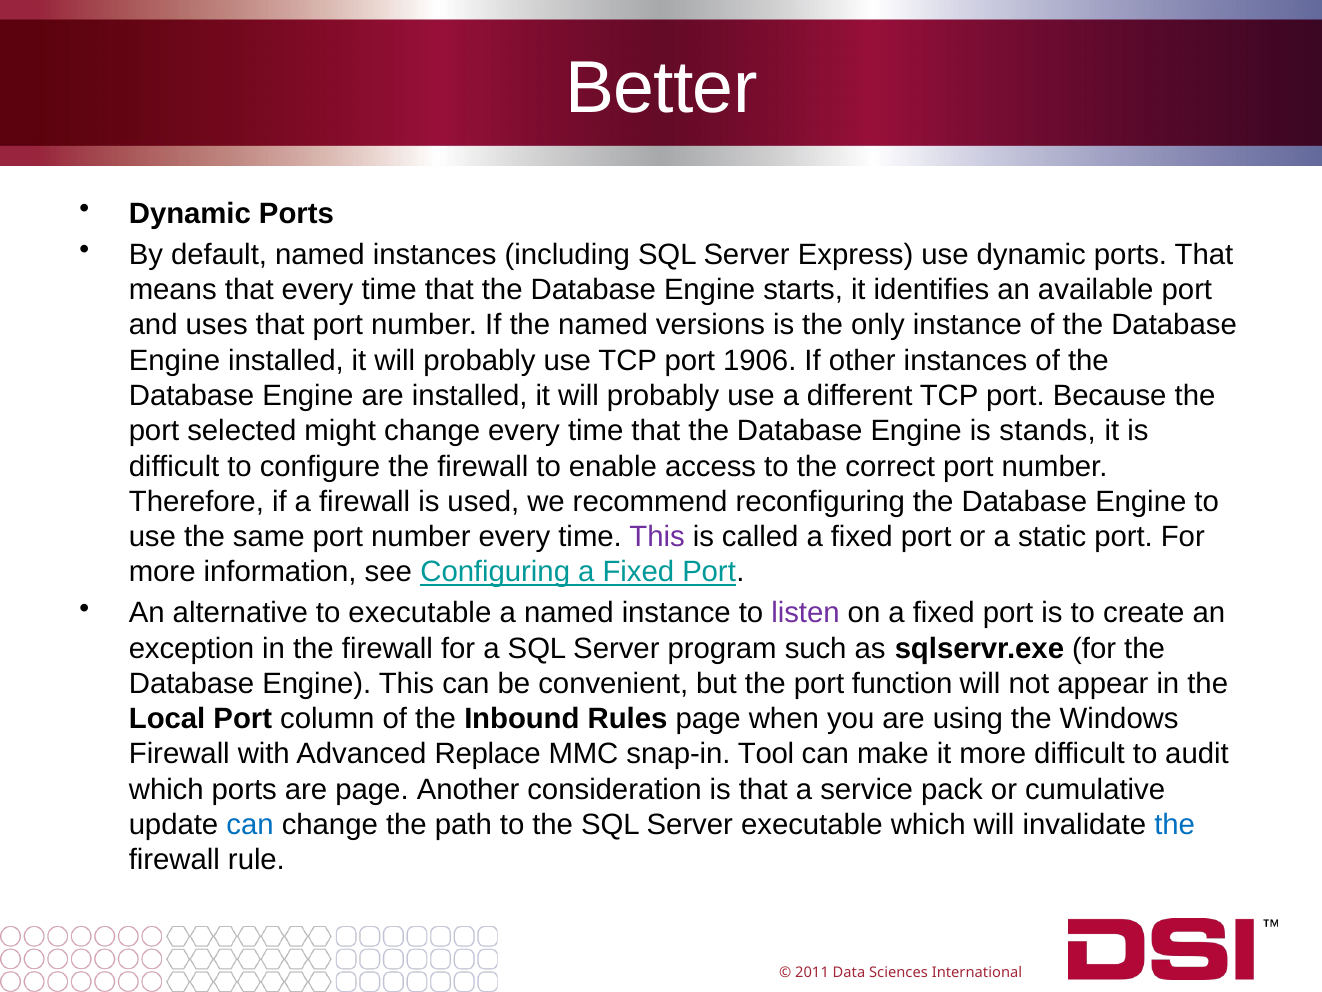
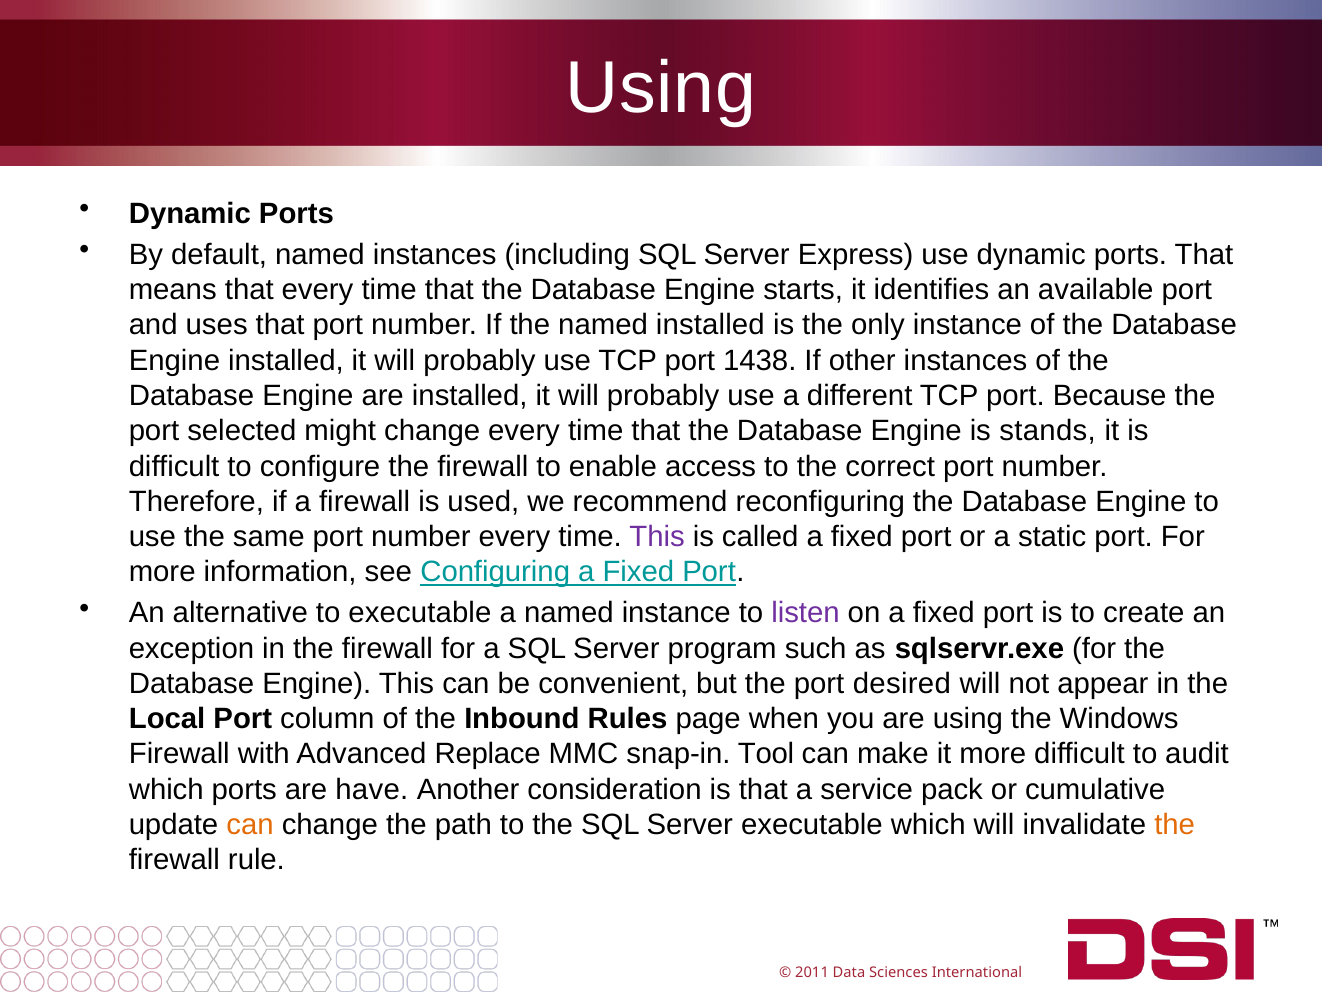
Better: Better -> Using (661, 88)
named versions: versions -> installed (710, 325)
1906: 1906 -> 1438 (760, 360)
function: function -> desired (902, 683)
are page: page -> have (372, 789)
can colour: blue -> orange (250, 824)
the colour: blue -> orange (1175, 824)
